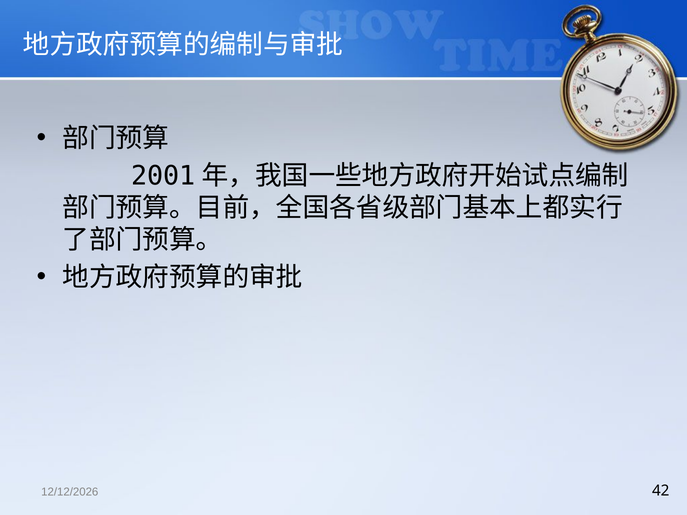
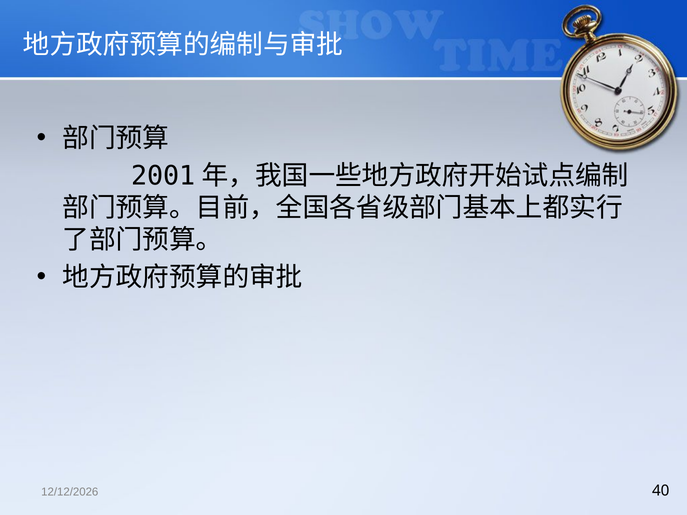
42: 42 -> 40 (661, 491)
